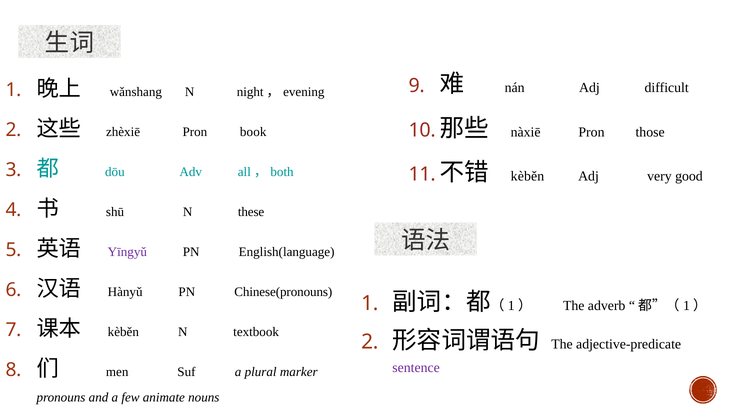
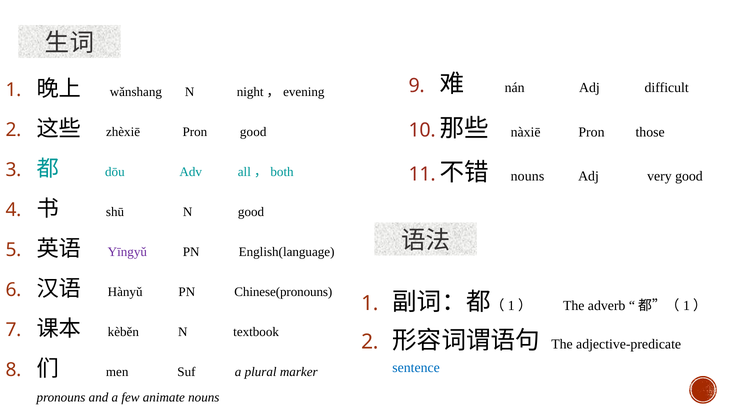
Pron book: book -> good (253, 132)
kèběn: kèběn -> nouns (527, 176)
N these: these -> good (251, 212)
sentence colour: purple -> blue (416, 368)
